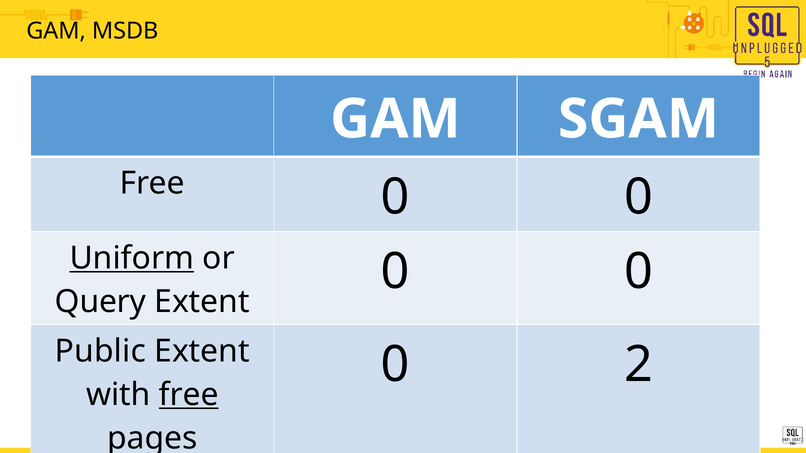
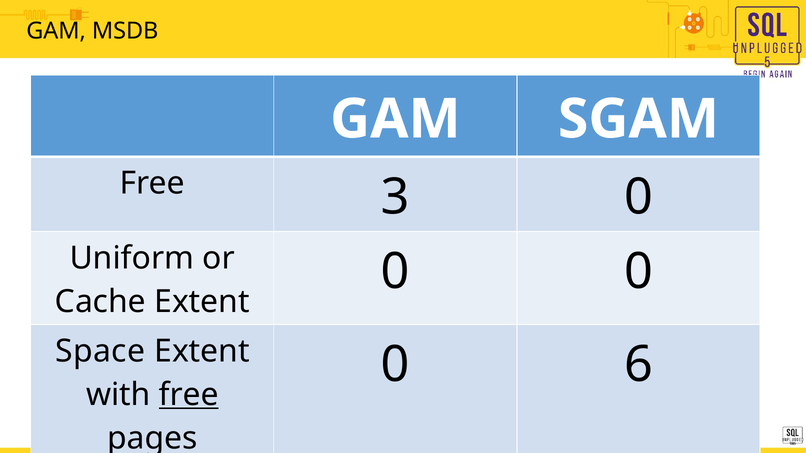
Free 0: 0 -> 3 (395, 197)
Uniform underline: present -> none (132, 258)
Query: Query -> Cache (100, 302)
Public: Public -> Space (100, 351)
2: 2 -> 6 (638, 365)
